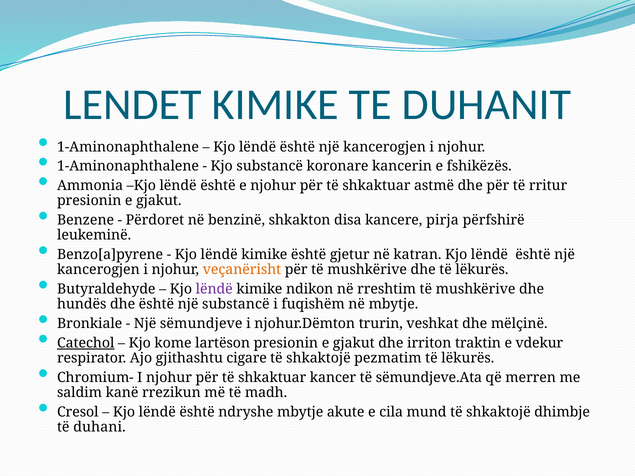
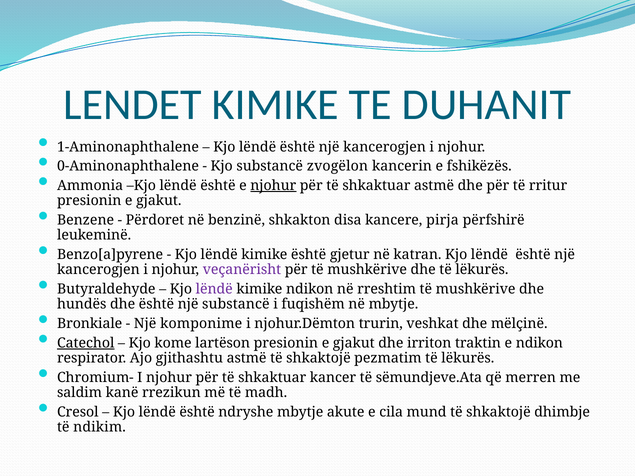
1-Aminonaphthalene: 1-Aminonaphthalene -> 0-Aminonaphthalene (128, 166)
koronare: koronare -> zvogëlon (337, 166)
njohur underline: none -> present (273, 186)
veçanërisht colour: orange -> purple (242, 270)
sëmundjeve: sëmundjeve -> komponime (201, 324)
e vdekur: vdekur -> ndikon (539, 343)
gjithashtu cigare: cigare -> astmë (247, 358)
duhani: duhani -> ndikim (100, 427)
